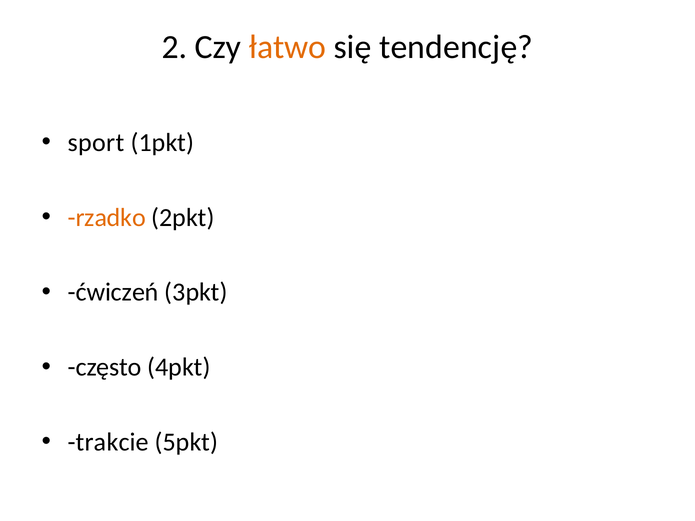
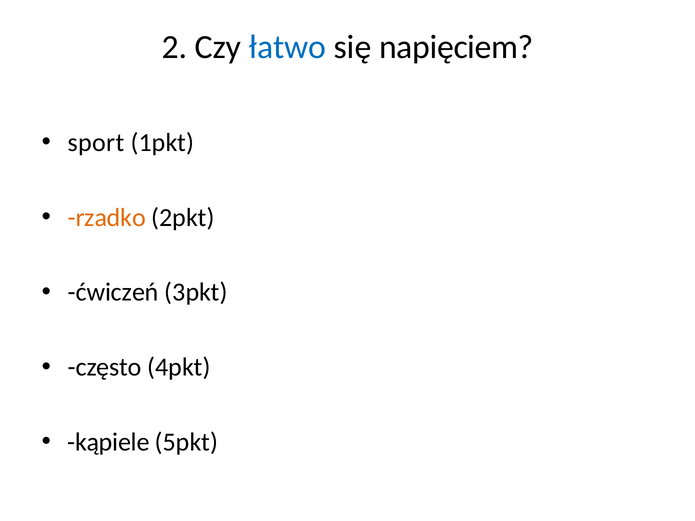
łatwo colour: orange -> blue (287, 47)
tendencję: tendencję -> napięciem (456, 47)
trakcie: trakcie -> kąpiele (108, 442)
